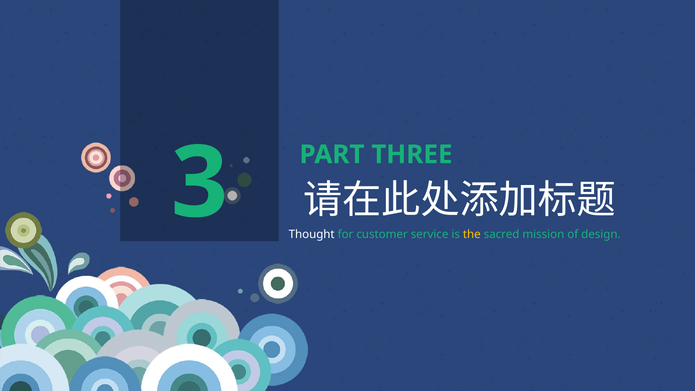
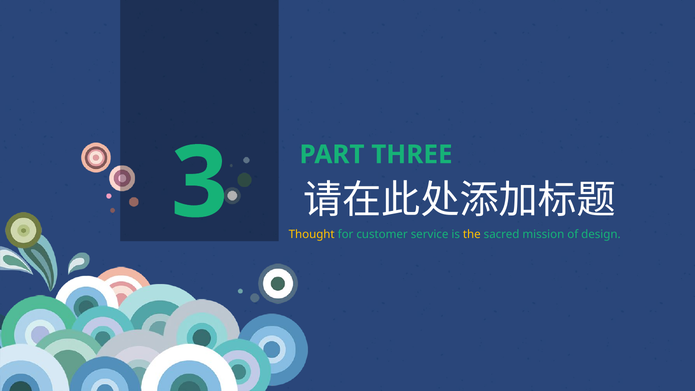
Thought colour: white -> yellow (312, 234)
